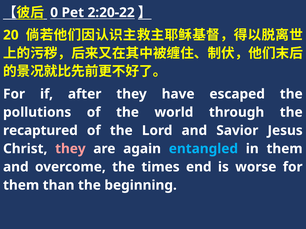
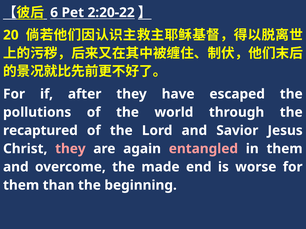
0: 0 -> 6 (54, 13)
entangled colour: light blue -> pink (203, 149)
times: times -> made (160, 167)
